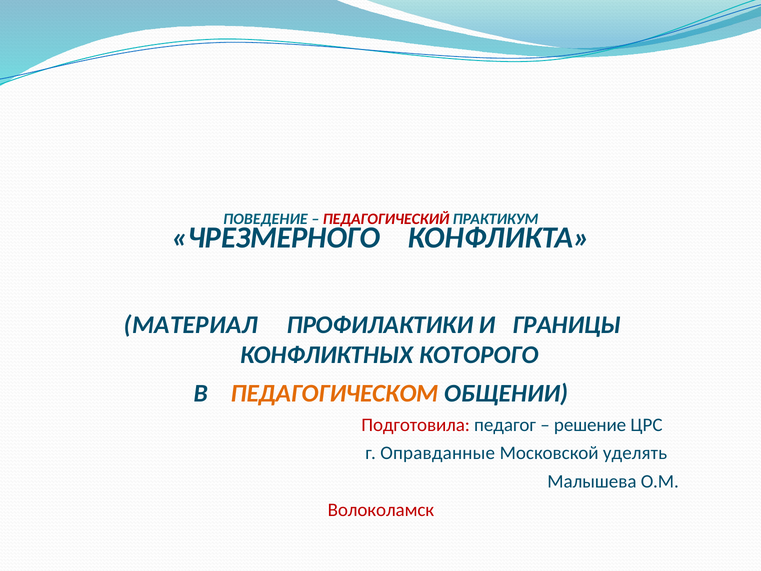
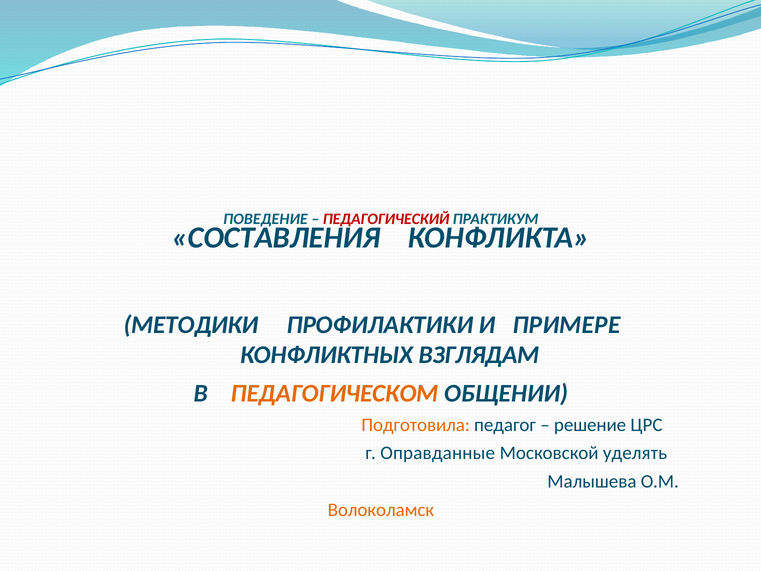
ЧРЕЗМЕРНОГО: ЧРЕЗМЕРНОГО -> СОСТАВЛЕНИЯ (276, 238)
МАТЕРИАЛ: МАТЕРИАЛ -> МЕТОДИКИ (191, 324)
ГРАНИЦЫ: ГРАНИЦЫ -> ПРИМЕРЕ (567, 324)
КОТОРОГО: КОТОРОГО -> ВЗГЛЯДАМ (479, 355)
Подготовила colour: red -> orange (416, 425)
Волоколамск colour: red -> orange (381, 510)
